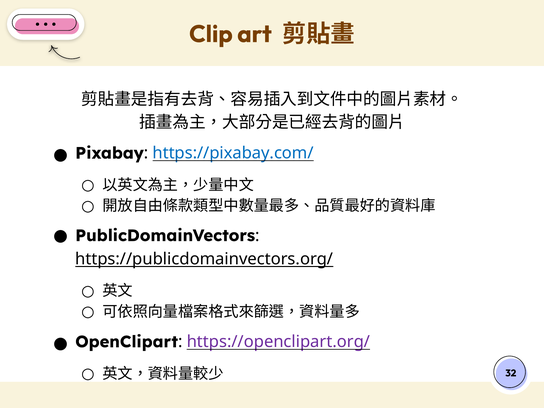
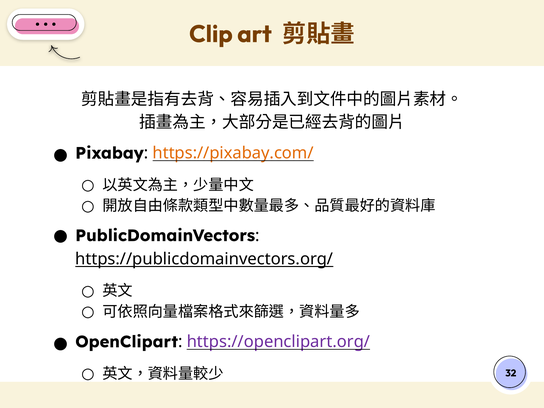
https://pixabay.com/ colour: blue -> orange (233, 153)
